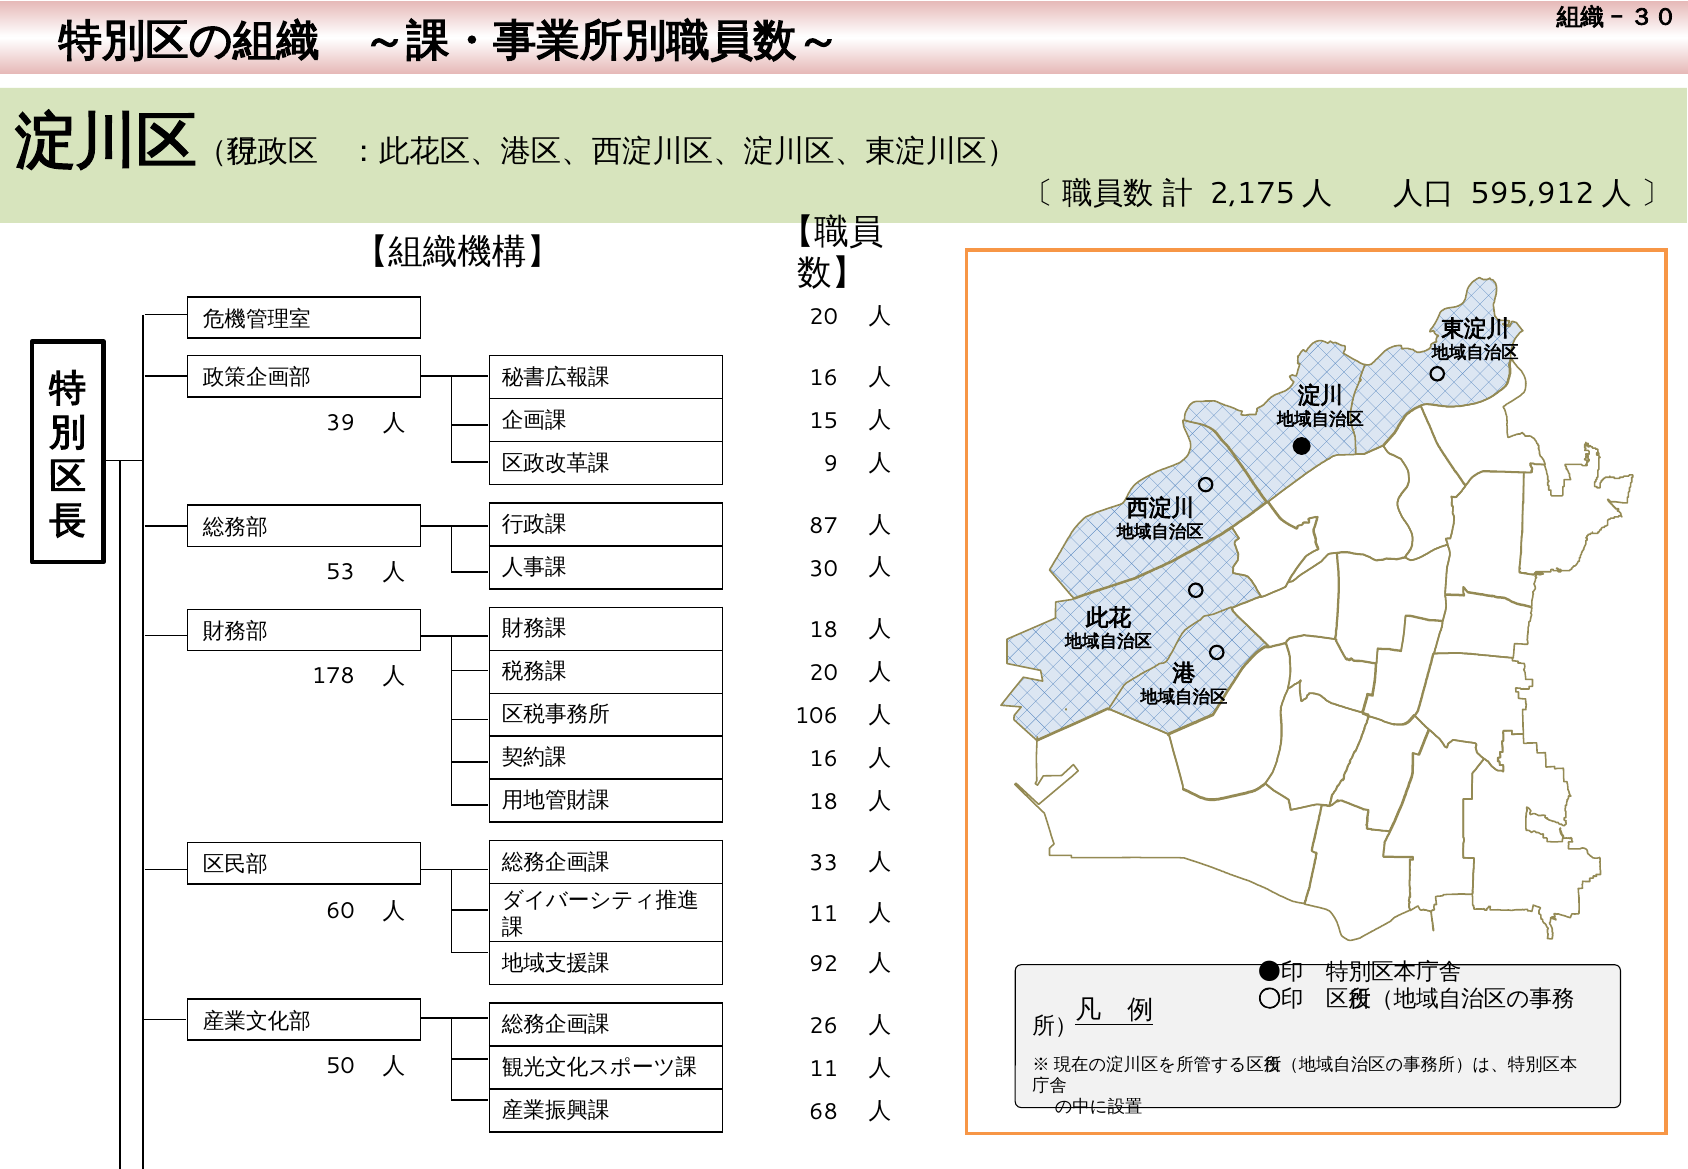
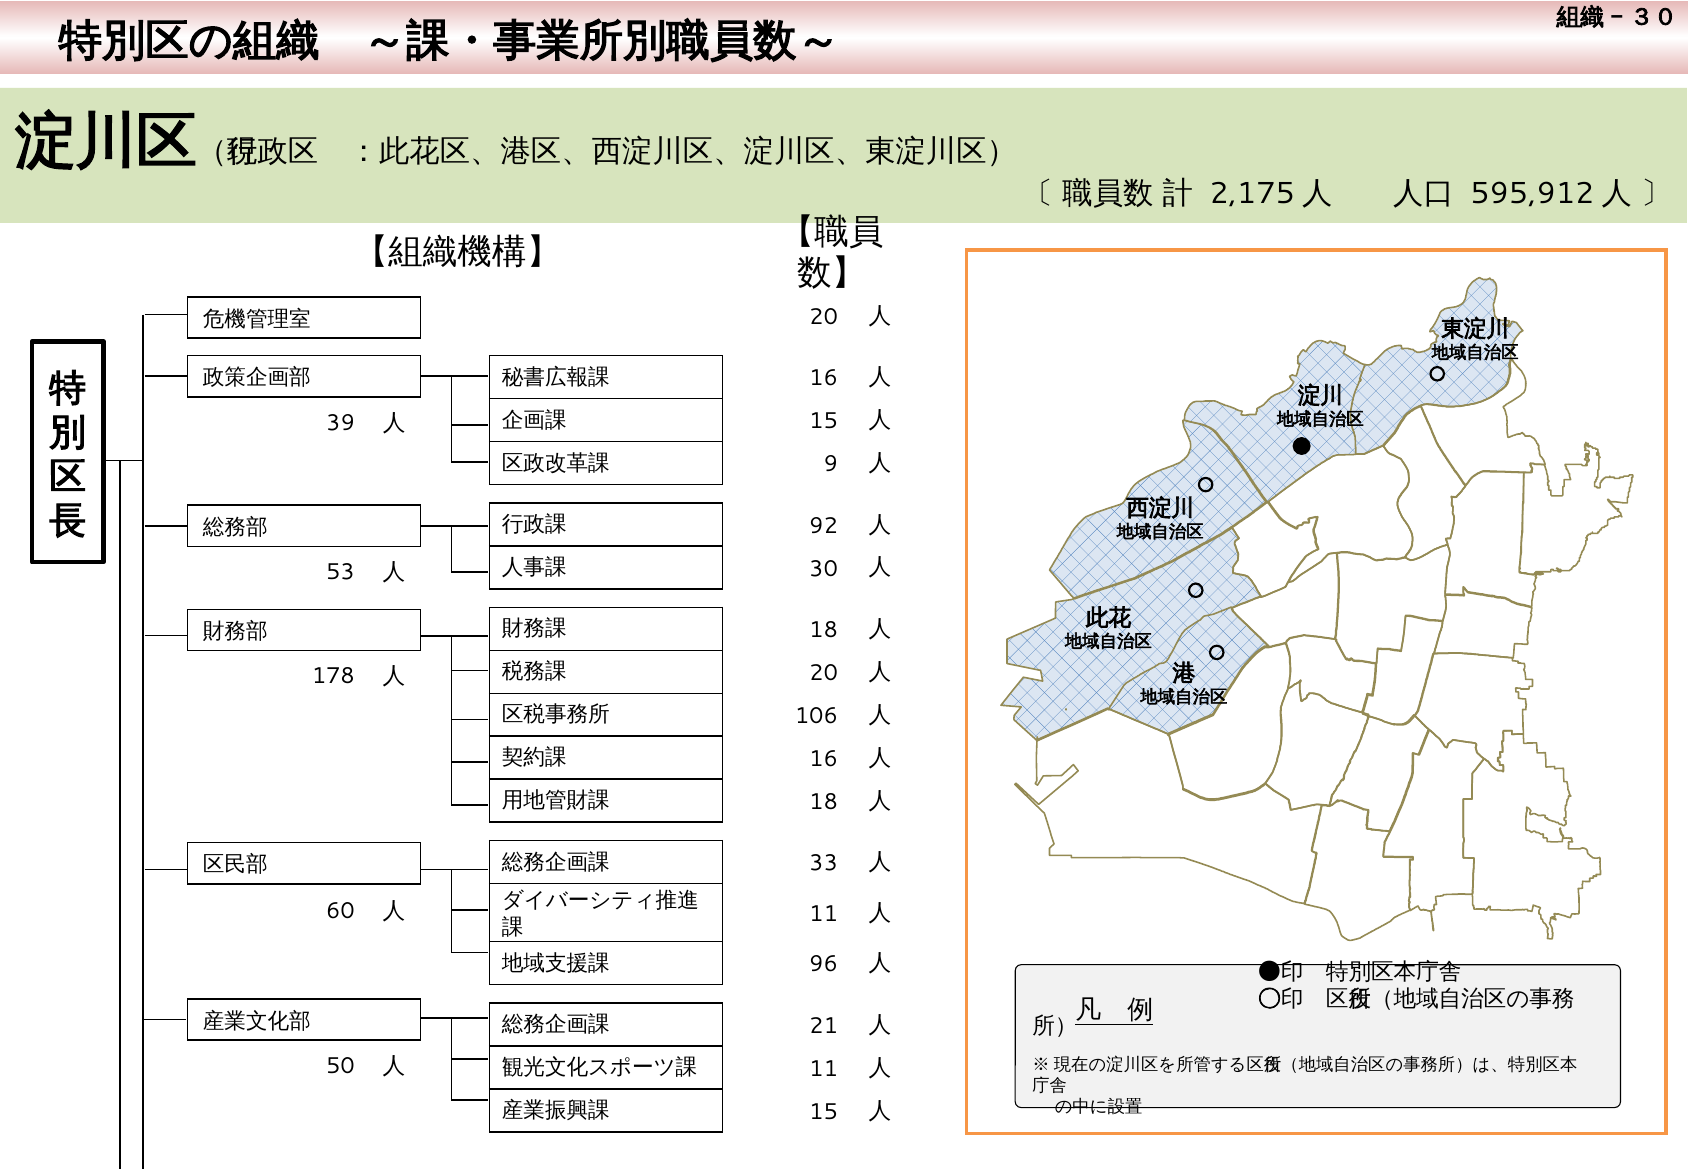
87: 87 -> 92 (824, 525)
92: 92 -> 96 (824, 964)
26: 26 -> 21 (824, 1025)
68: 68 -> 15 (824, 1111)
